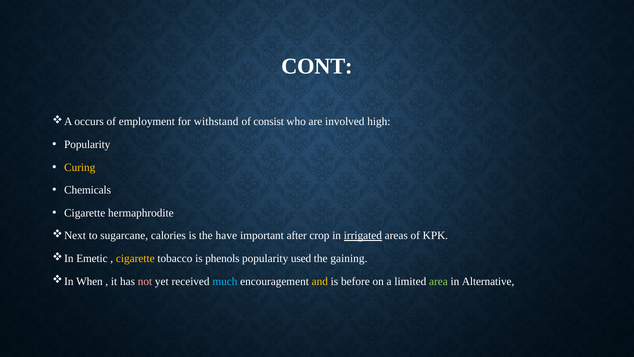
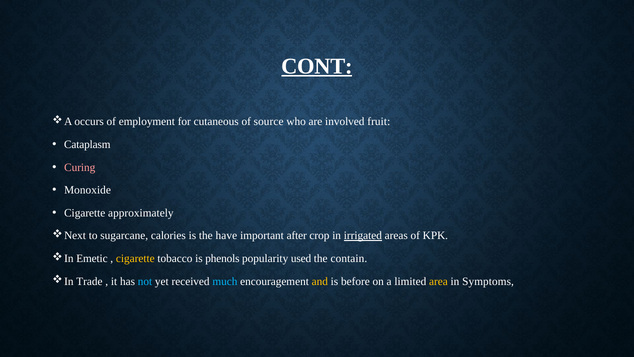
CONT underline: none -> present (317, 66)
withstand: withstand -> cutaneous (216, 122)
consist: consist -> source (269, 122)
high: high -> fruit (379, 122)
Popularity: Popularity -> Cataplasm (87, 144)
Curing colour: yellow -> pink (80, 167)
Chemicals: Chemicals -> Monoxide (88, 190)
hermaphrodite: hermaphrodite -> approximately (141, 213)
gaining: gaining -> contain (349, 258)
When: When -> Trade (89, 281)
not colour: pink -> light blue (145, 281)
area colour: light green -> yellow (438, 281)
Alternative: Alternative -> Symptoms (488, 281)
